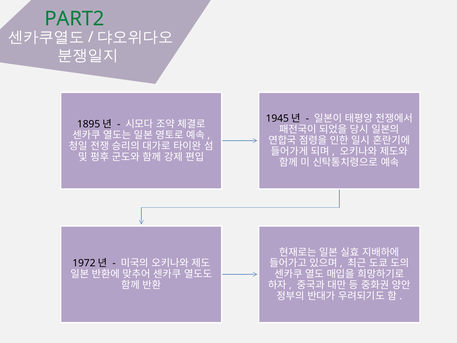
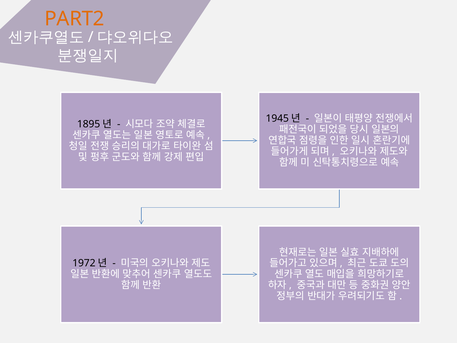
PART2 colour: green -> orange (74, 19)
